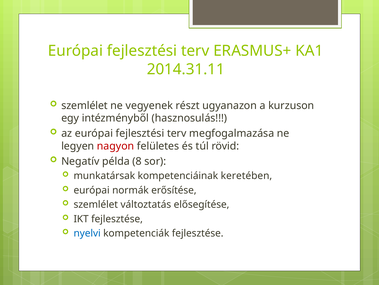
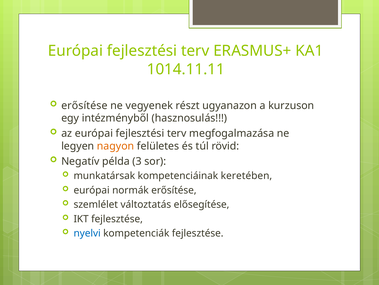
2014.31.11: 2014.31.11 -> 1014.11.11 (186, 69)
szemlélet: szemlélet -> erősítése (84, 105)
nagyon colour: red -> orange (116, 146)
8: 8 -> 3 (137, 161)
